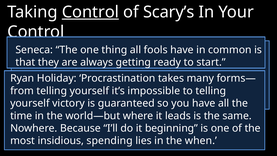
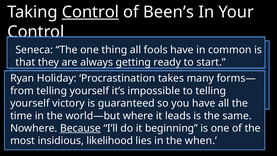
Scary’s: Scary’s -> Been’s (169, 12)
Because underline: none -> present (80, 128)
spending: spending -> likelihood (110, 141)
